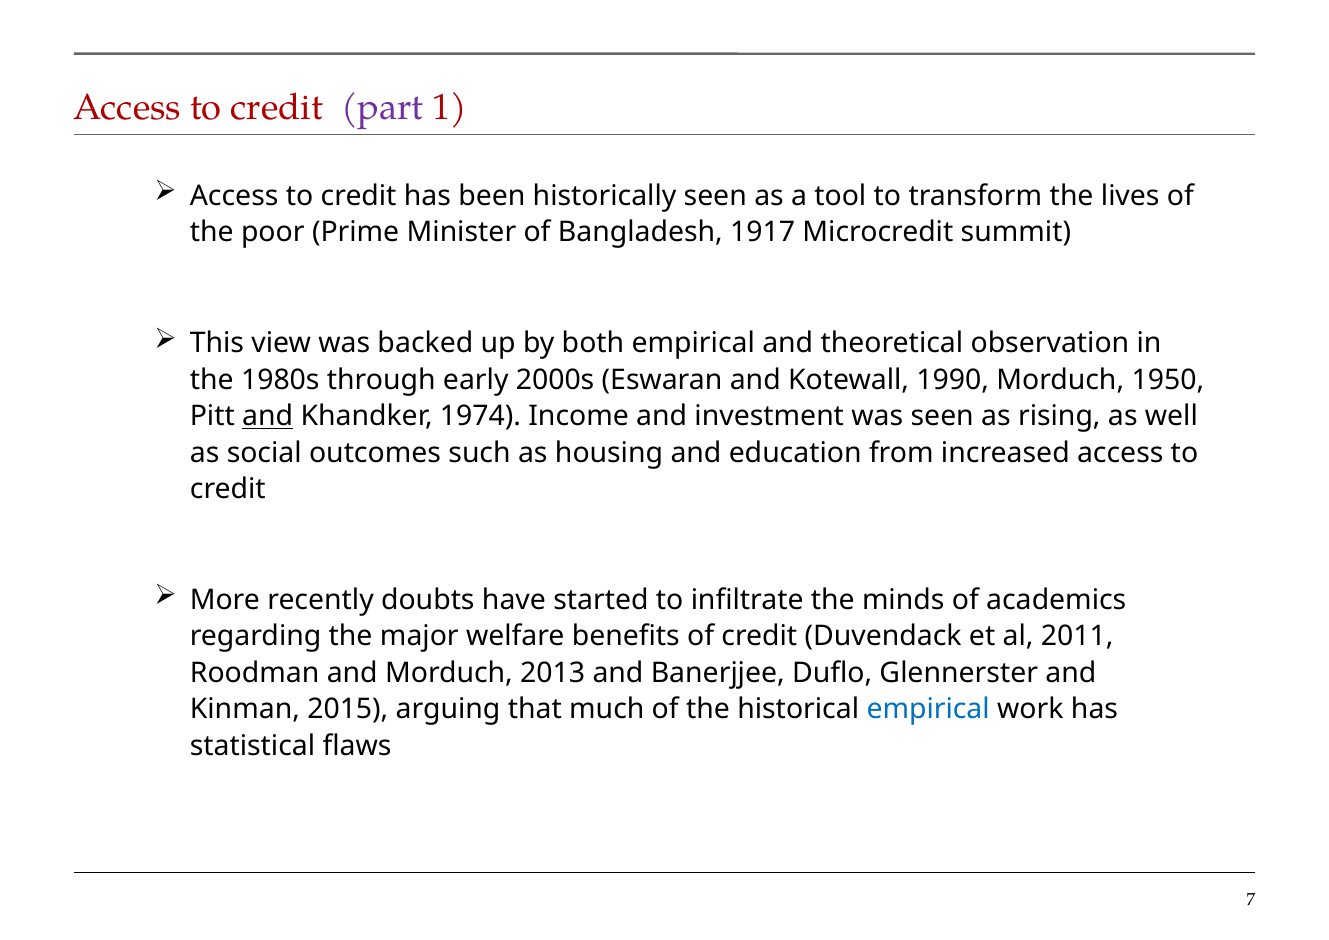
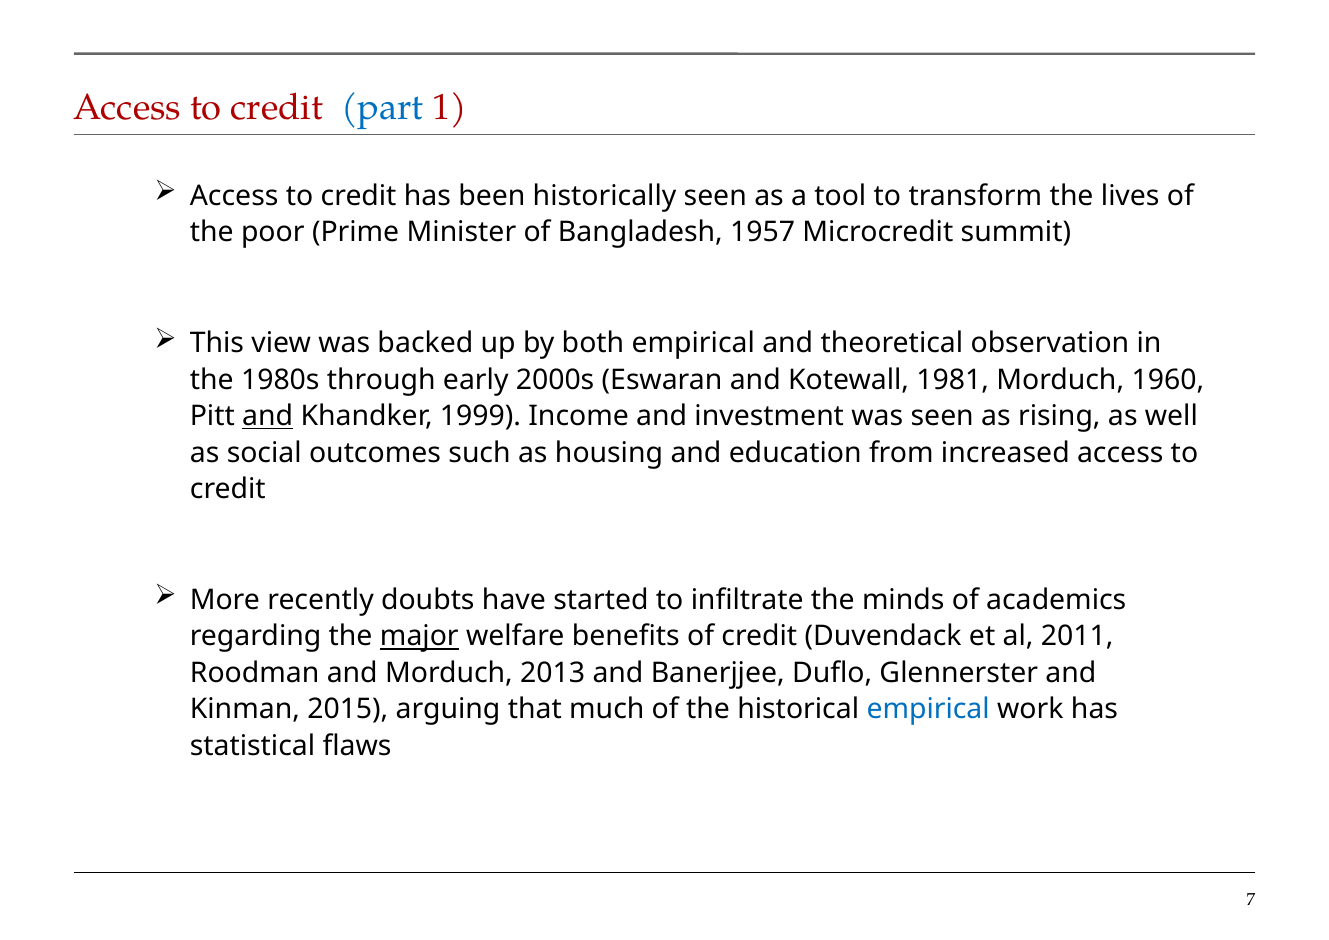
part colour: purple -> blue (382, 107)
1917: 1917 -> 1957 (763, 232)
1990: 1990 -> 1981 (953, 380)
1950: 1950 -> 1960 (1168, 380)
1974: 1974 -> 1999 (480, 416)
major underline: none -> present (419, 636)
